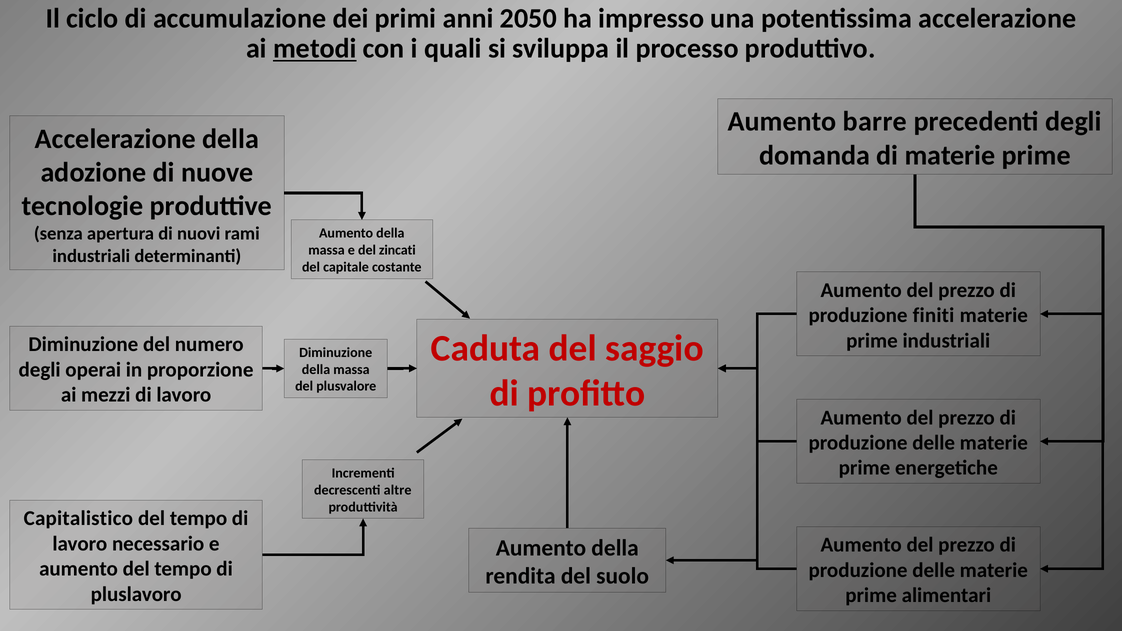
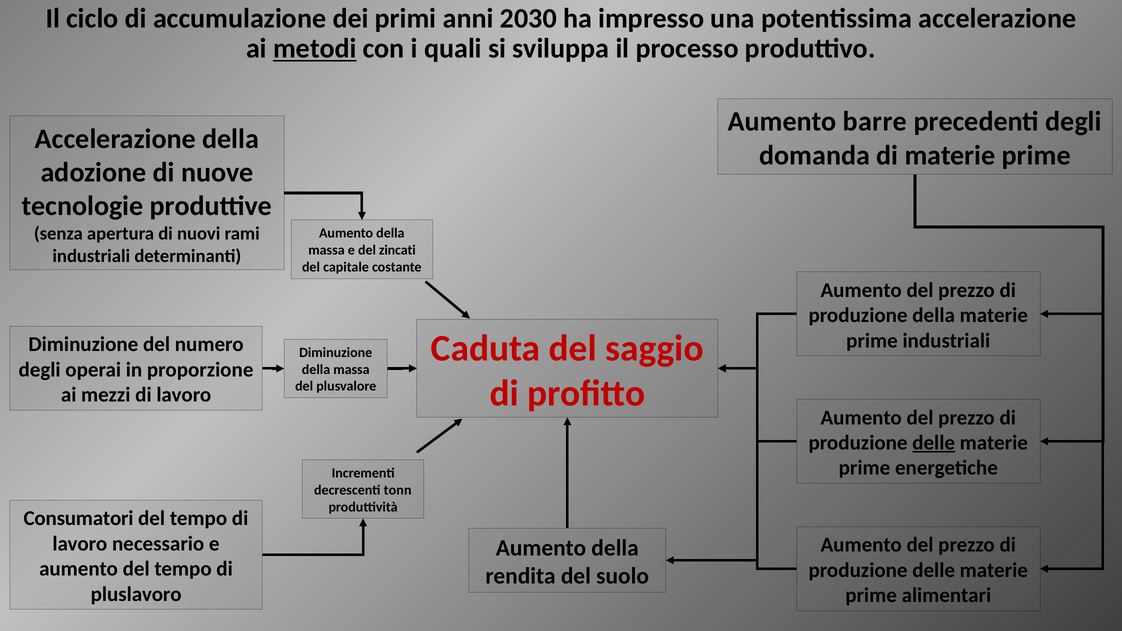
2050: 2050 -> 2030 (528, 18)
produzione finiti: finiti -> della (934, 315)
delle underline: none -> present (934, 443)
altre: altre -> tonn (398, 490)
Capitalistico: Capitalistico -> Consumatori (79, 519)
